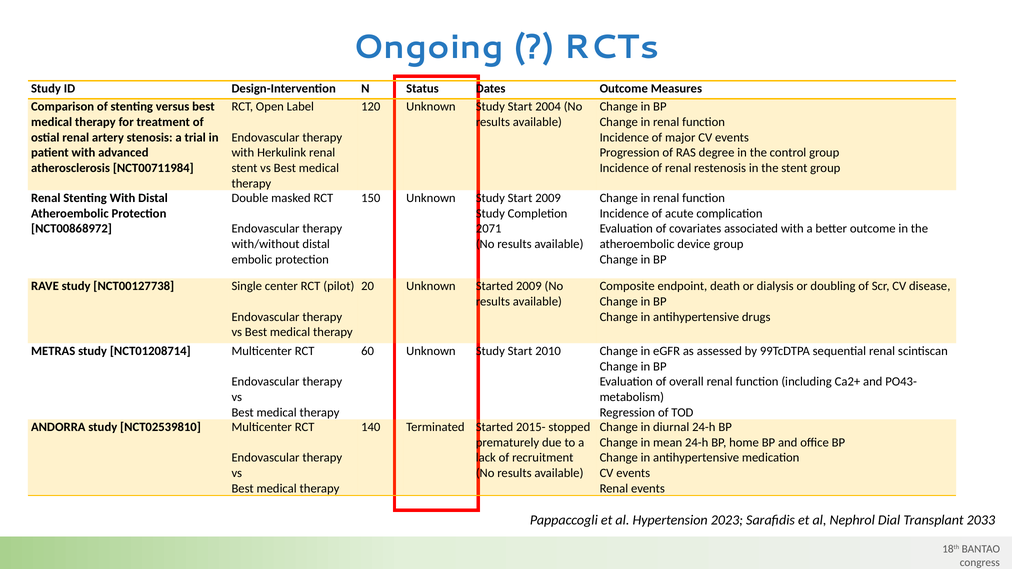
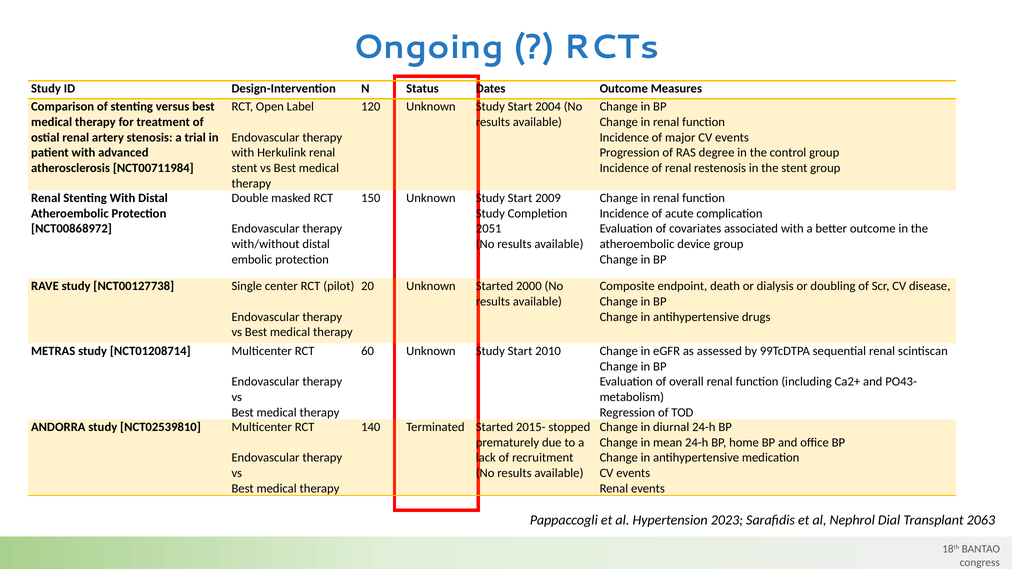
2071: 2071 -> 2051 (489, 229)
Started 2009: 2009 -> 2000 (529, 286)
2033: 2033 -> 2063 (981, 520)
